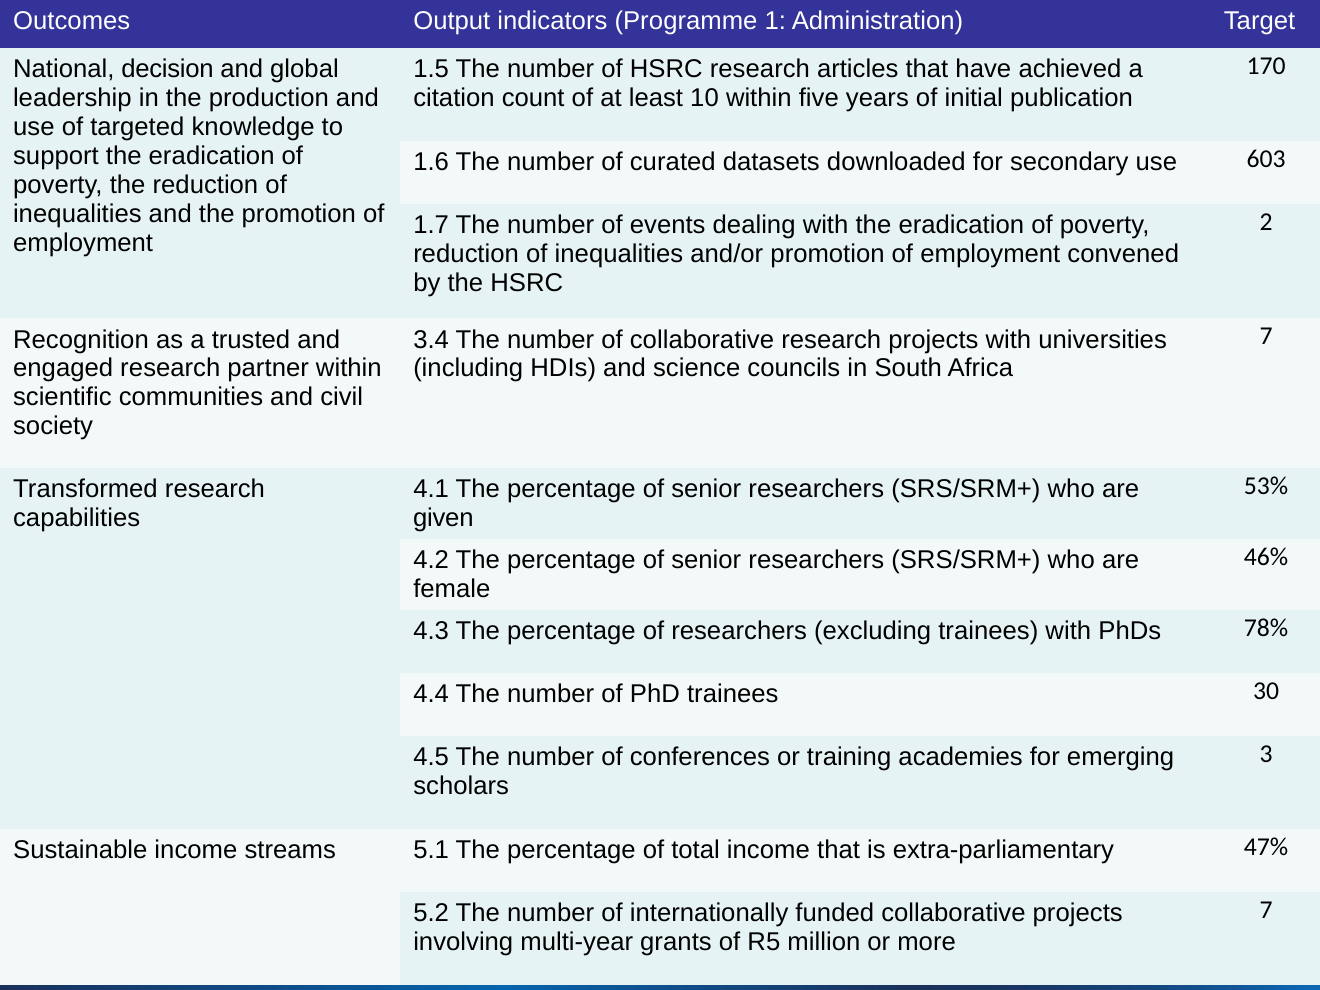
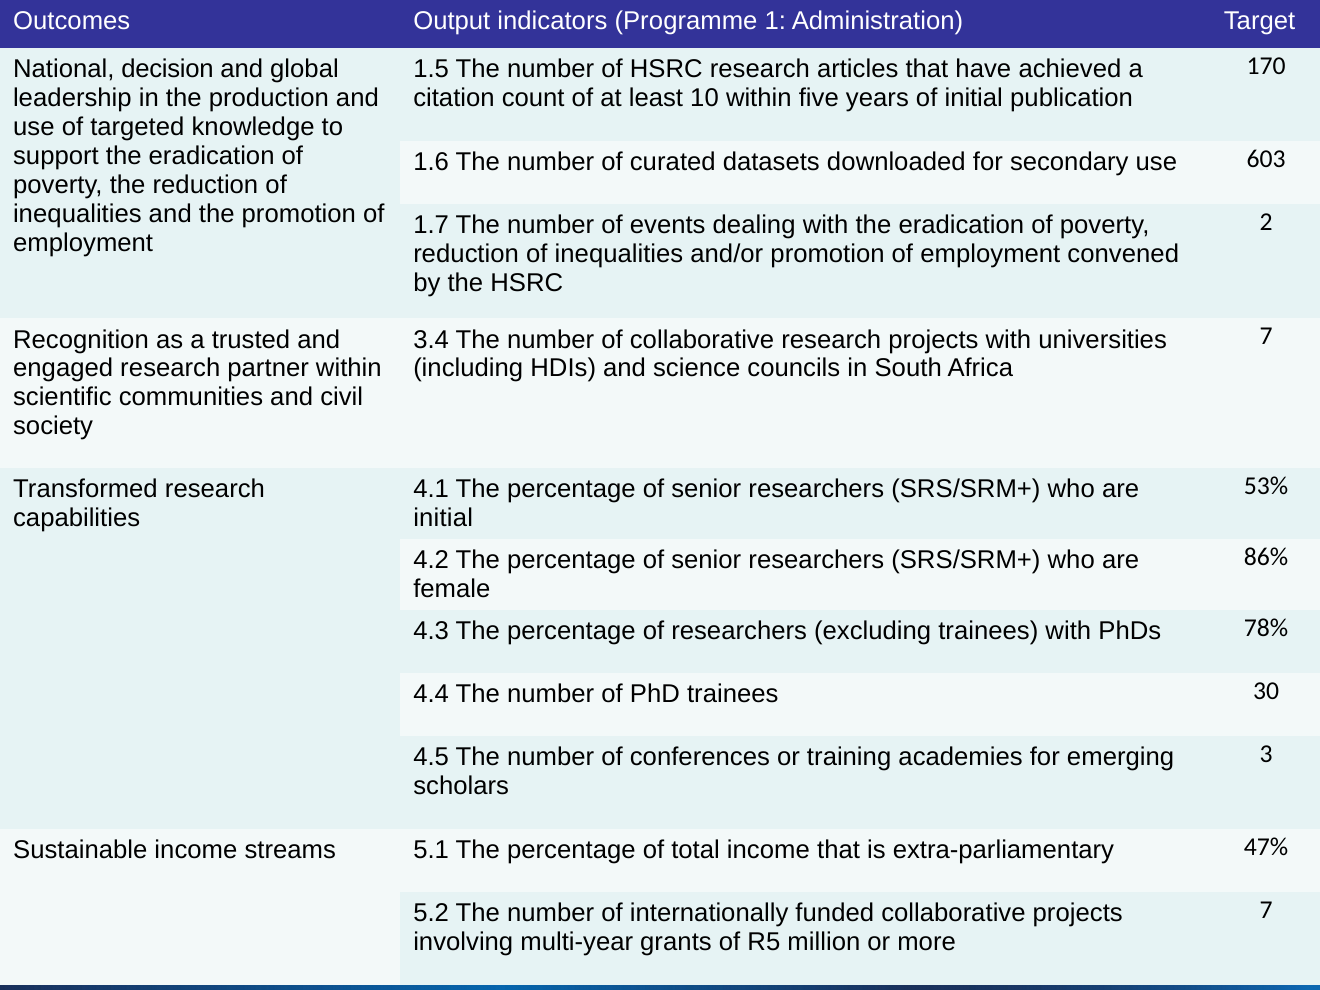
given: given -> initial (443, 518)
46%: 46% -> 86% (1266, 557)
